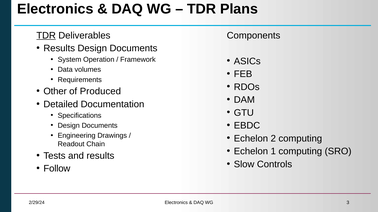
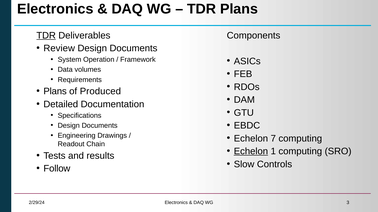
Results: Results -> Review (59, 48)
Other: Other -> Plans (55, 92)
2: 2 -> 7 (273, 139)
Echelon underline: none -> present (251, 152)
